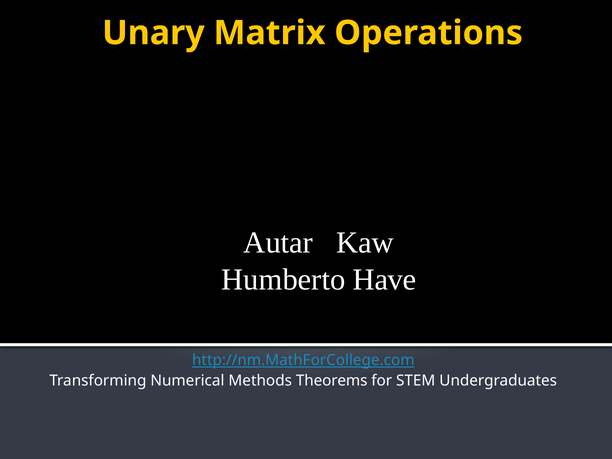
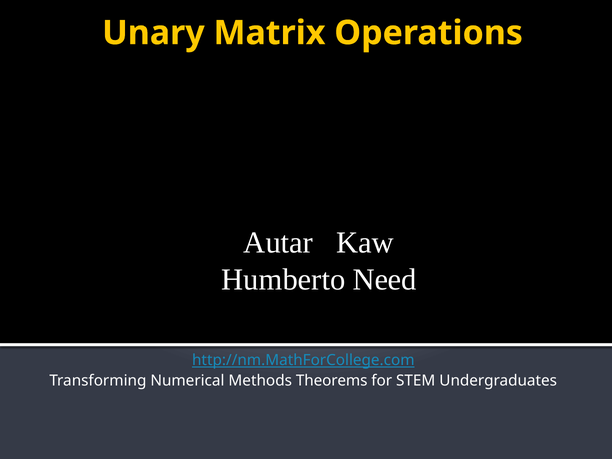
Have: Have -> Need (385, 280)
